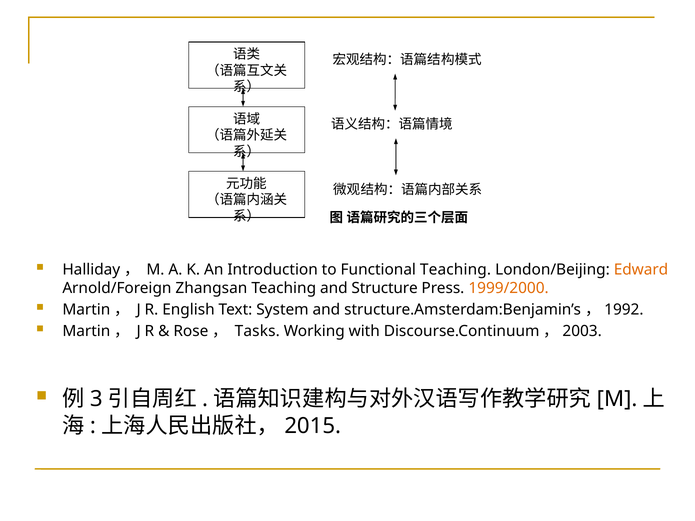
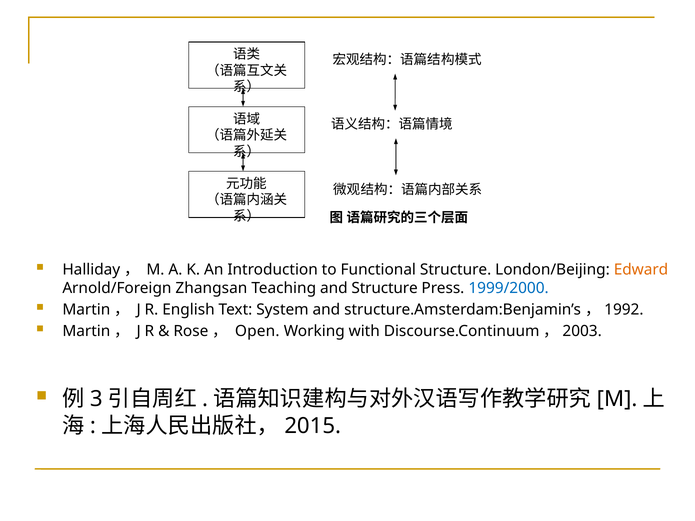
Functional Teaching: Teaching -> Structure (456, 270)
1999/2000 colour: orange -> blue (509, 288)
Tasks: Tasks -> Open (257, 331)
